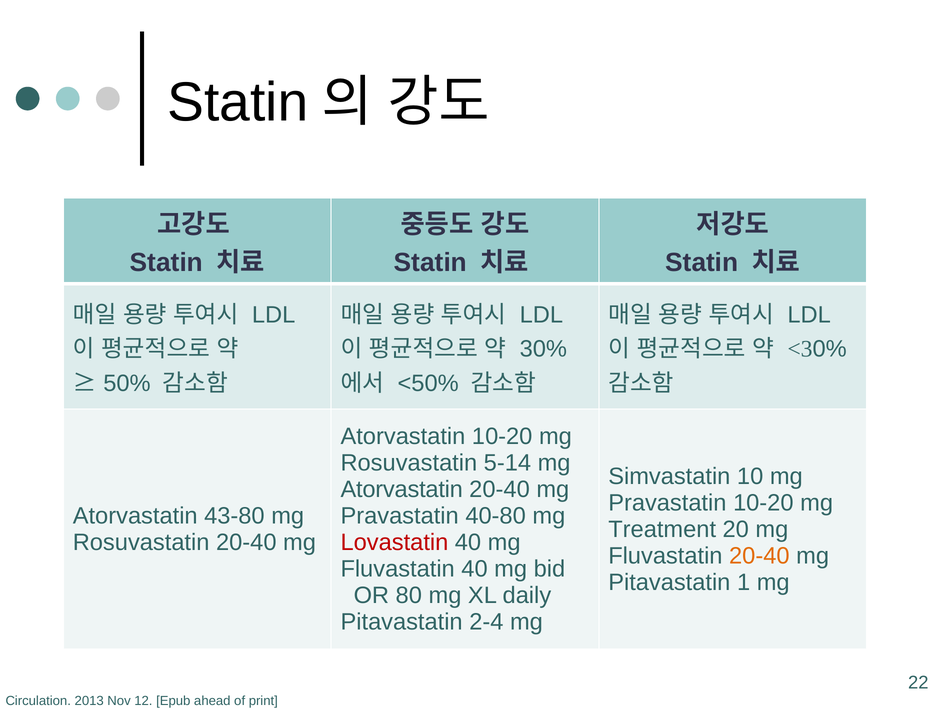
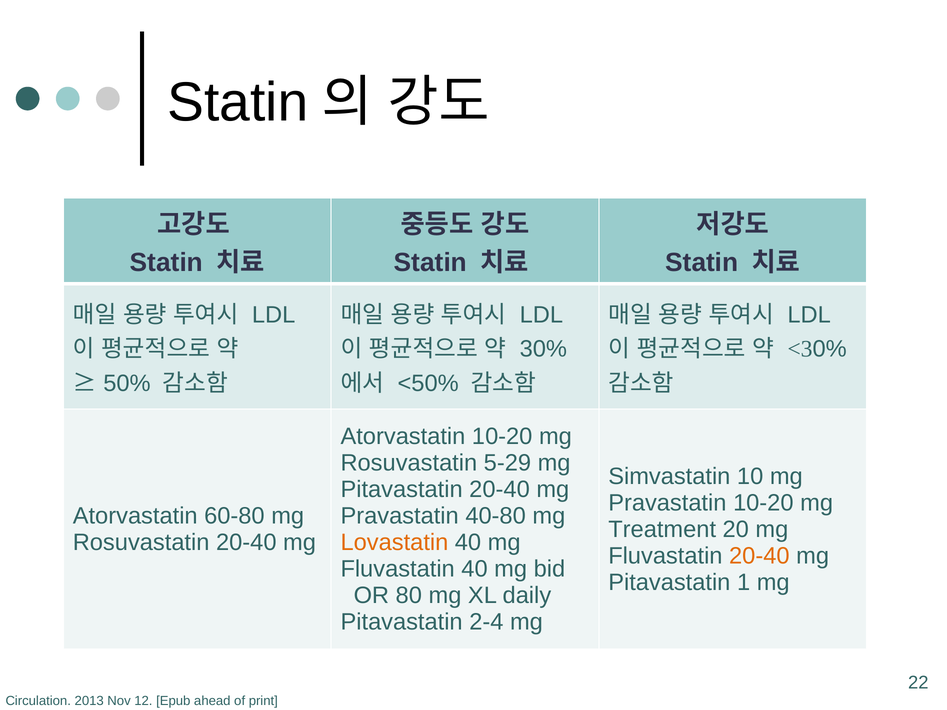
5-14: 5-14 -> 5-29 (507, 463)
Atorvastatin: Atorvastatin -> Pitavastatin (402, 490)
43-80: 43-80 -> 60-80 (234, 516)
Lovastatin colour: red -> orange (394, 543)
